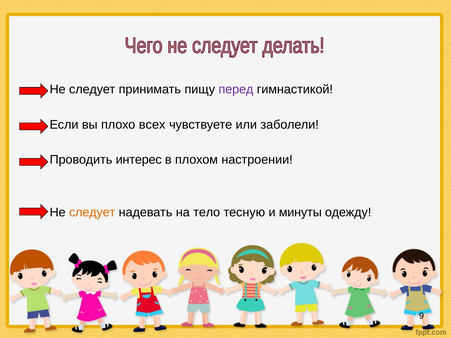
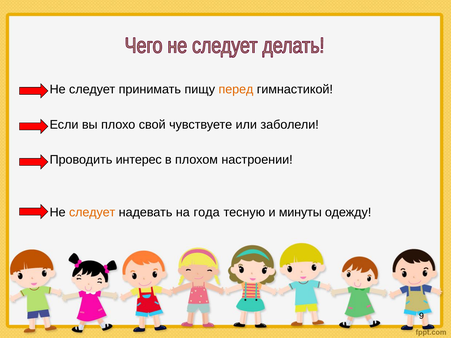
перед colour: purple -> orange (236, 90)
всех: всех -> свой (152, 125)
тело: тело -> года (207, 212)
